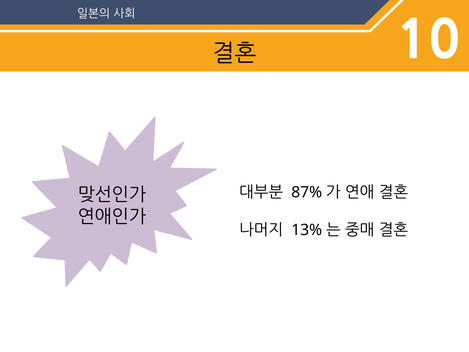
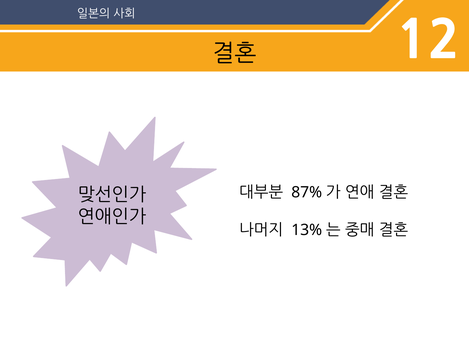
10: 10 -> 12 (428, 41)
